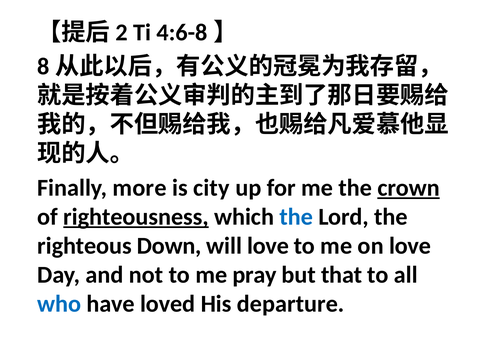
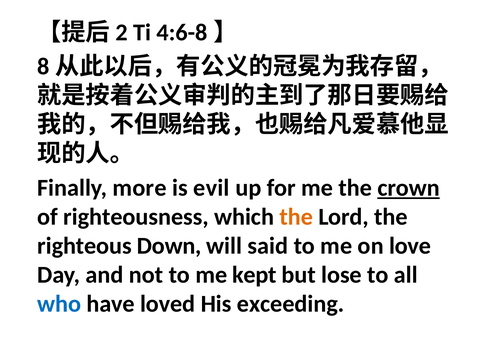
city: city -> evil (211, 188)
righteousness underline: present -> none (136, 217)
the colour: blue -> orange (296, 217)
will love: love -> said (268, 246)
pray: pray -> kept (254, 275)
that: that -> lose (342, 275)
departure: departure -> exceeding (291, 304)
